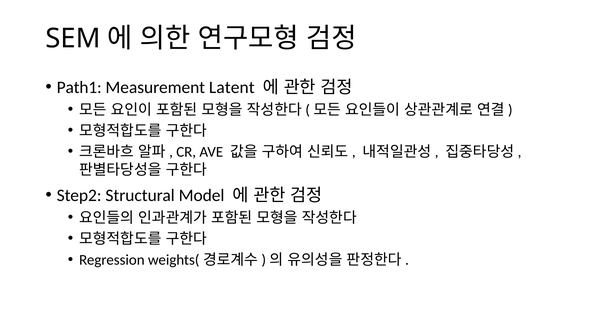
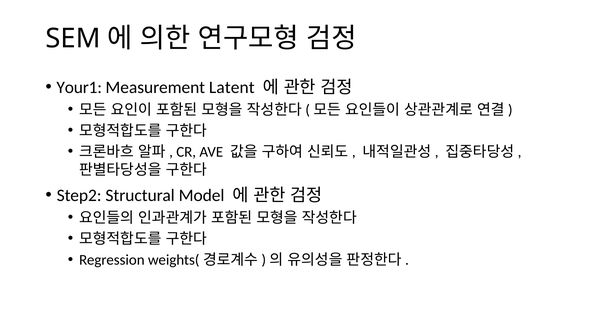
Path1: Path1 -> Your1 (79, 87)
